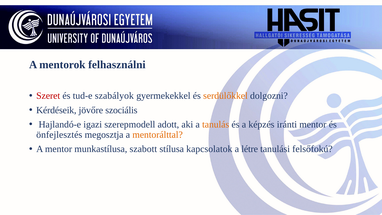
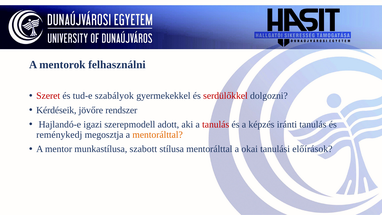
serdülőkkel colour: orange -> red (225, 96)
szociális: szociális -> rendszer (121, 110)
tanulás colour: orange -> red (216, 124)
iránti mentor: mentor -> tanulás (313, 124)
önfejlesztés: önfejlesztés -> reménykedj (59, 135)
stílusa kapcsolatok: kapcsolatok -> mentorálttal (209, 149)
létre: létre -> okai (250, 149)
felsőfokú: felsőfokú -> előírások (312, 149)
